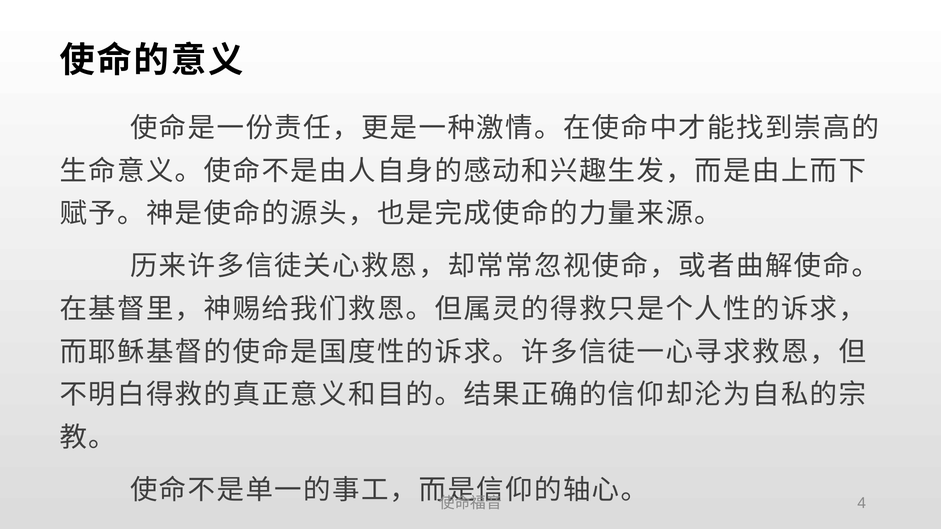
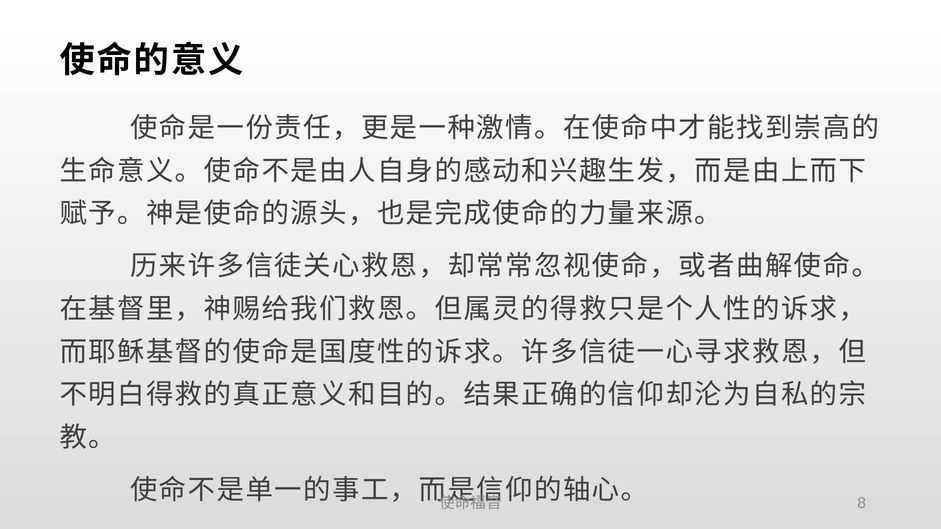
4: 4 -> 8 (862, 503)
